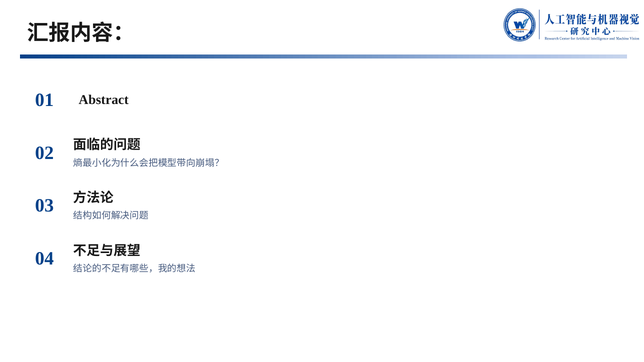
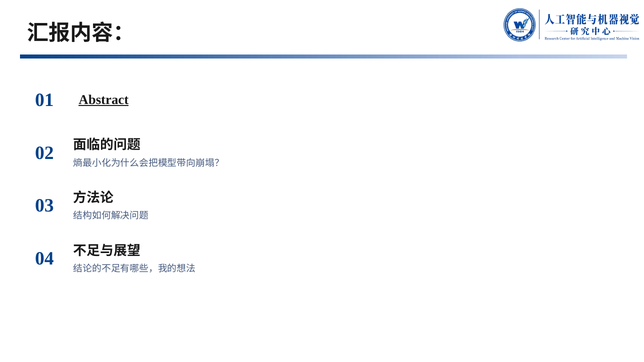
Abstract underline: none -> present (104, 100)
